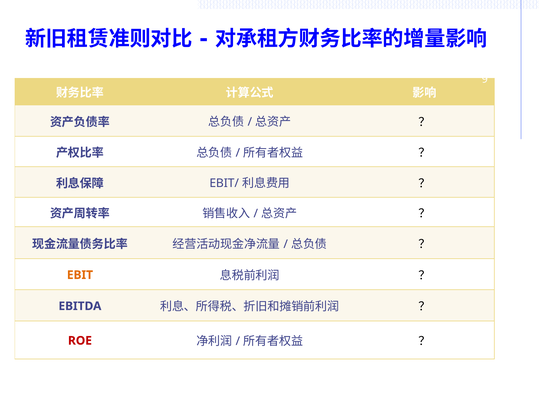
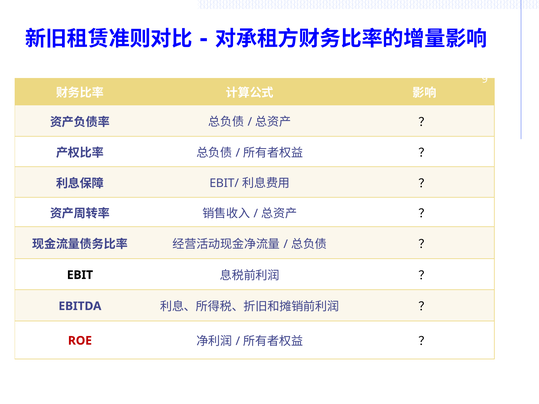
EBIT colour: orange -> black (80, 275)
